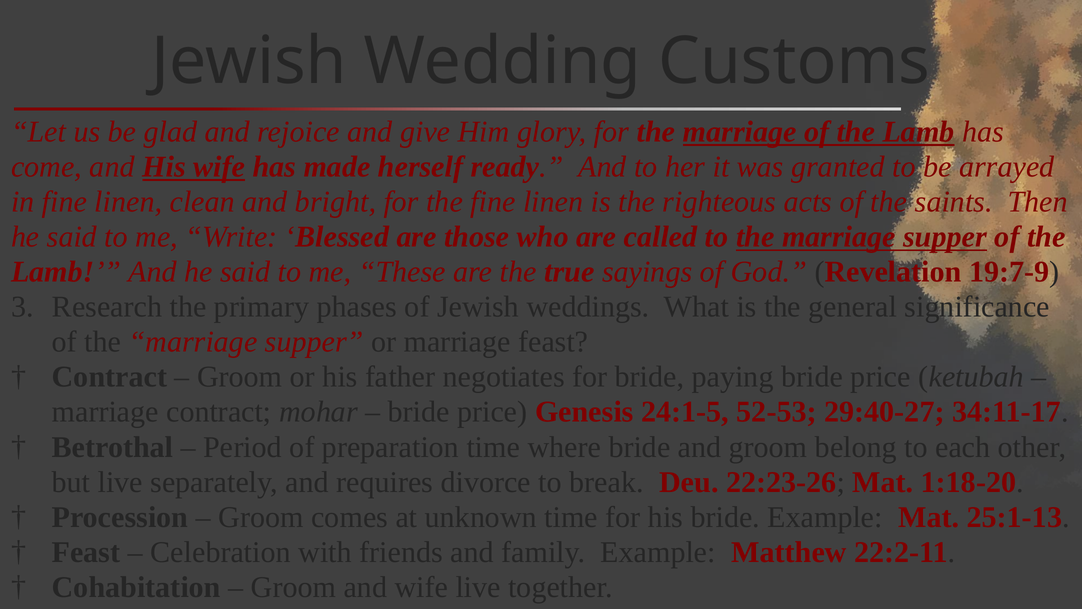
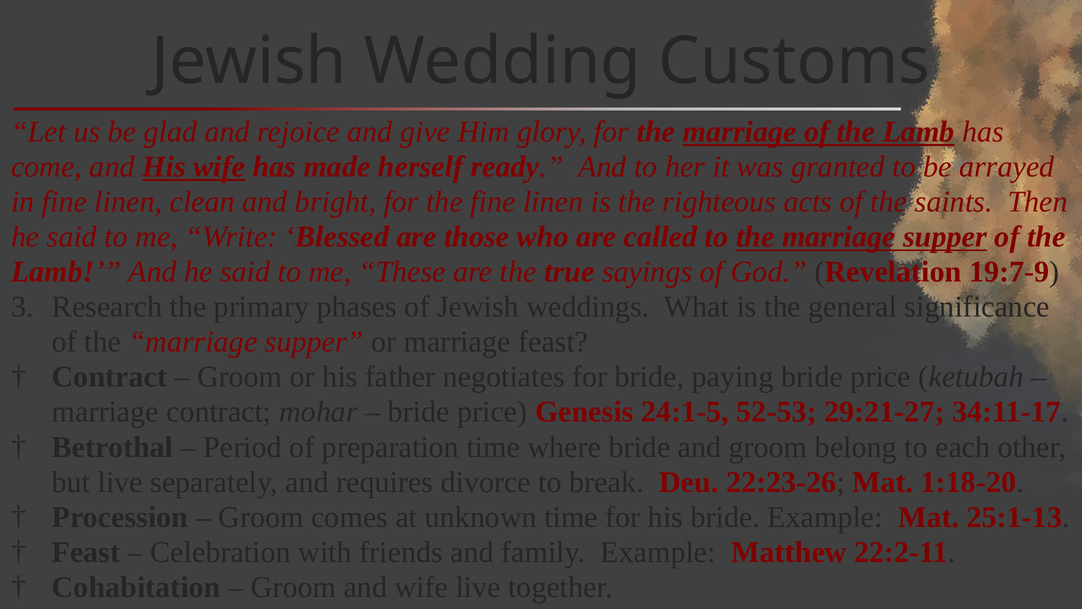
29:40-27: 29:40-27 -> 29:21-27 (884, 412)
